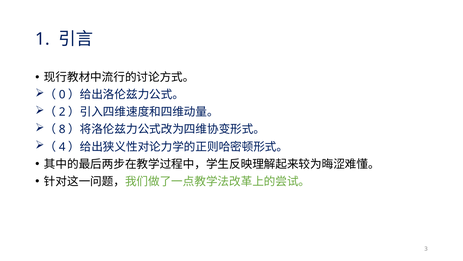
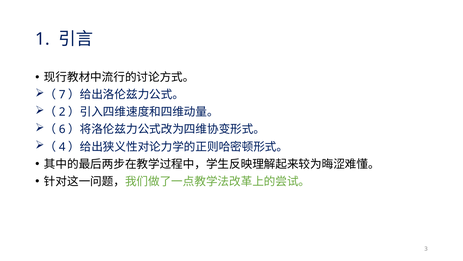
0: 0 -> 7 (62, 95)
8: 8 -> 6 (62, 129)
